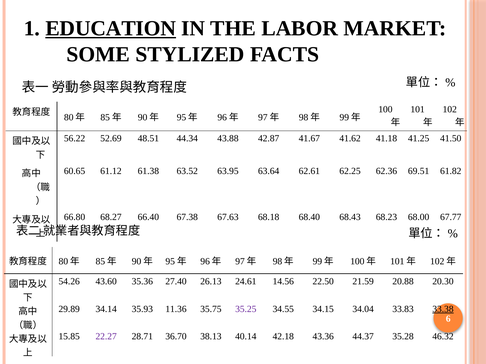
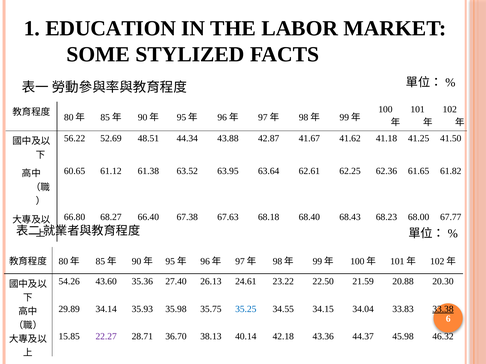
EDUCATION underline: present -> none (111, 28)
69.51: 69.51 -> 61.65 (419, 171)
14.56: 14.56 -> 23.22 (283, 282)
11.36: 11.36 -> 35.98 (176, 309)
35.25 colour: purple -> blue (246, 309)
35.28: 35.28 -> 45.98 (403, 337)
